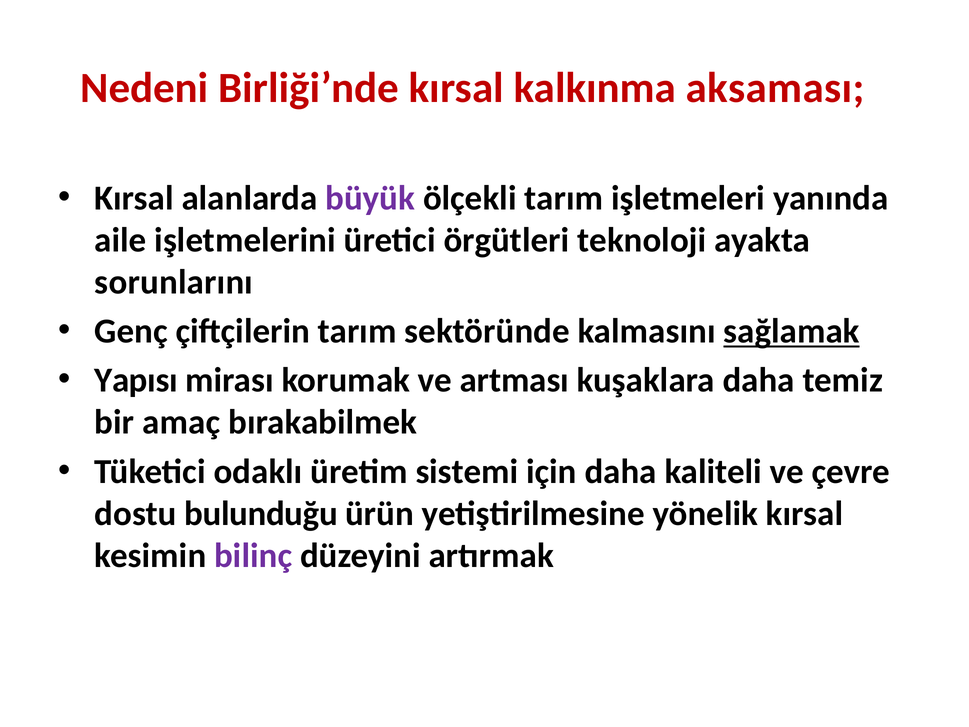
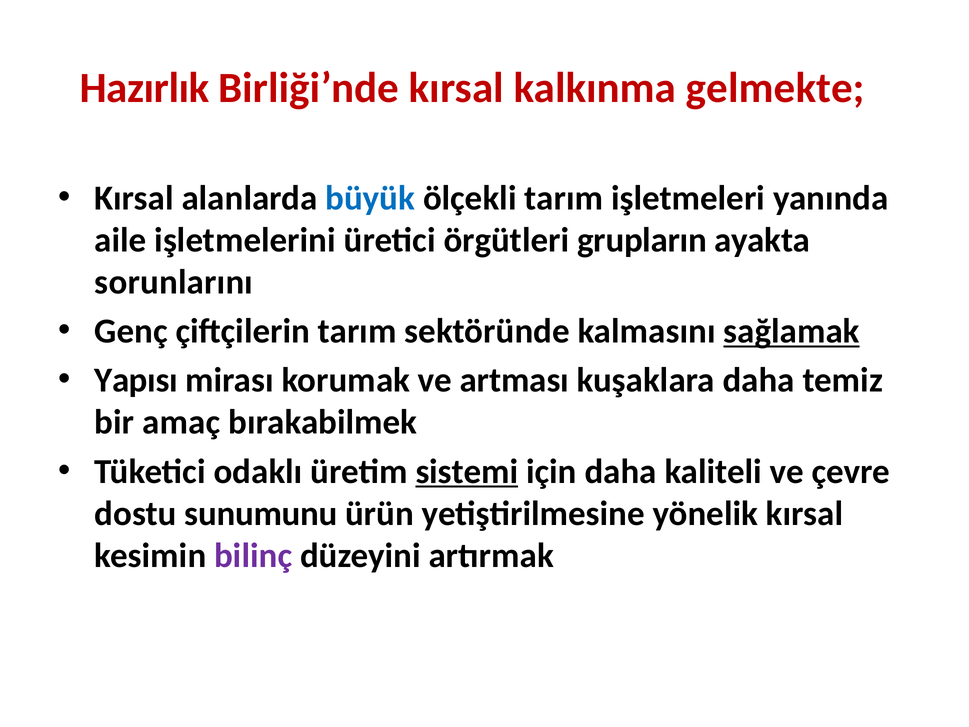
Nedeni: Nedeni -> Hazırlık (145, 88)
aksaması: aksaması -> gelmekte (775, 88)
büyük colour: purple -> blue (370, 198)
teknoloji: teknoloji -> grupların (642, 240)
sistemi underline: none -> present (467, 471)
bulunduğu: bulunduğu -> sunumunu (261, 513)
